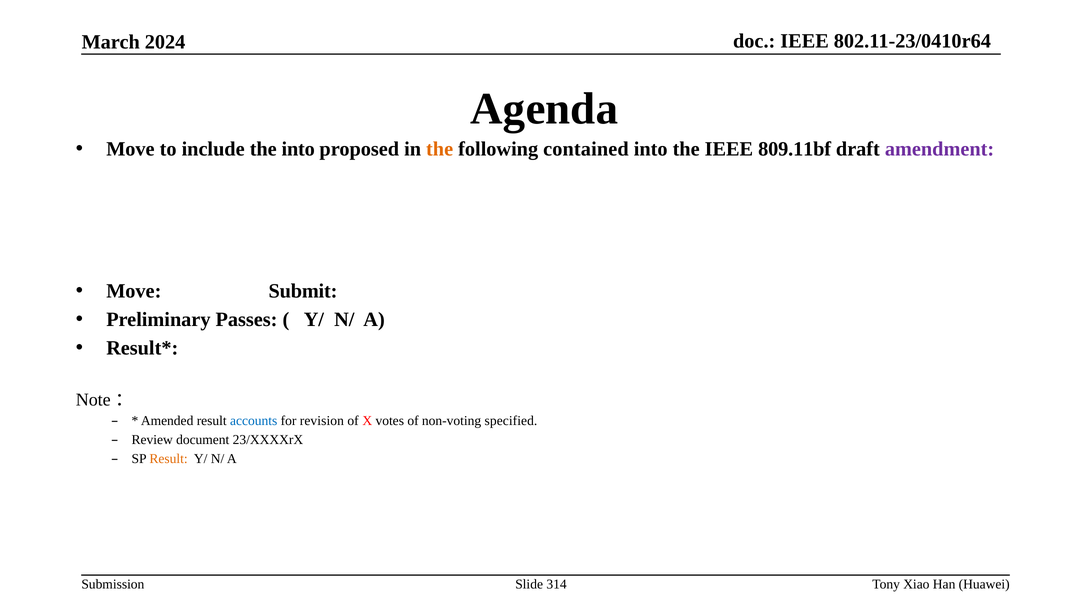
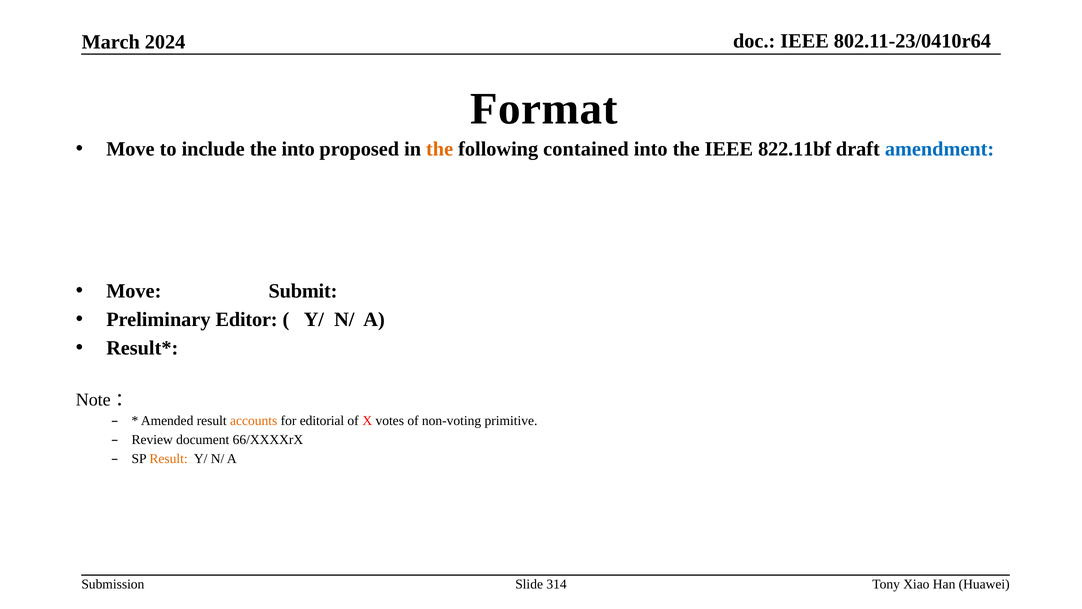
Agenda: Agenda -> Format (544, 109)
809.11bf: 809.11bf -> 822.11bf (795, 149)
amendment colour: purple -> blue (940, 149)
Passes: Passes -> Editor (247, 319)
accounts colour: blue -> orange (254, 421)
revision: revision -> editorial (322, 421)
specified: specified -> primitive (511, 421)
23/XXXXrX: 23/XXXXrX -> 66/XXXXrX (268, 440)
